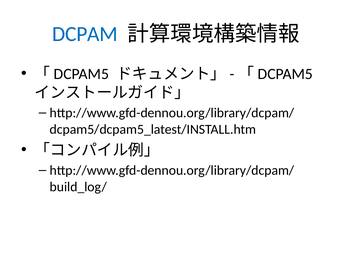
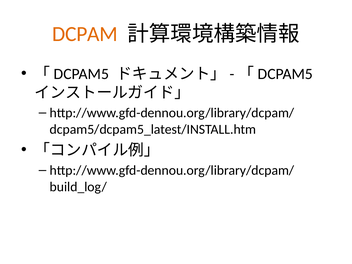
DCPAM colour: blue -> orange (85, 34)
